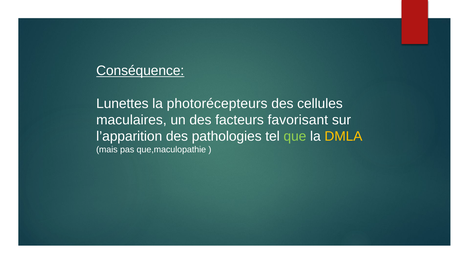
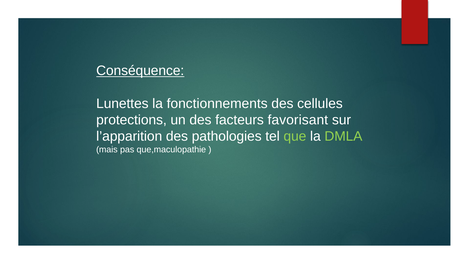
photorécepteurs: photorécepteurs -> fonctionnements (217, 104)
maculaires: maculaires -> protections (131, 120)
DMLA colour: yellow -> light green (343, 136)
